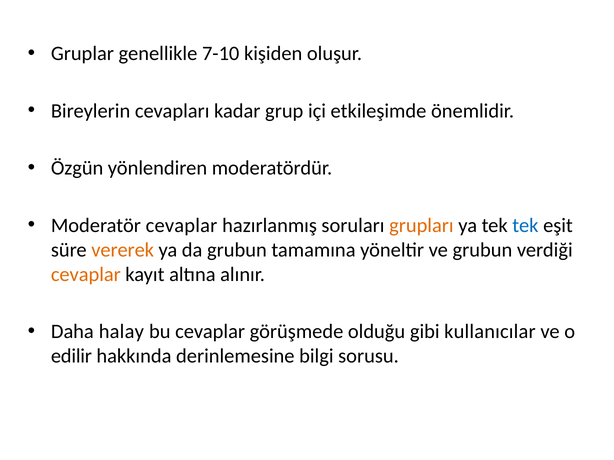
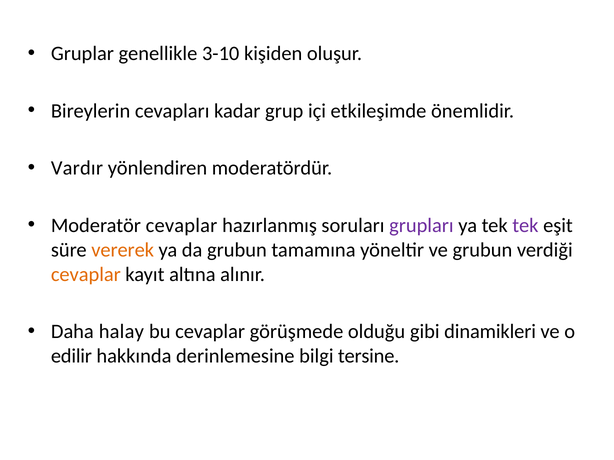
7-10: 7-10 -> 3-10 (221, 54)
Özgün: Özgün -> Vardır (77, 168)
grupları colour: orange -> purple (421, 226)
tek colour: blue -> purple (525, 226)
kullanıcılar: kullanıcılar -> dinamikleri (490, 332)
sorusu: sorusu -> tersine (369, 356)
